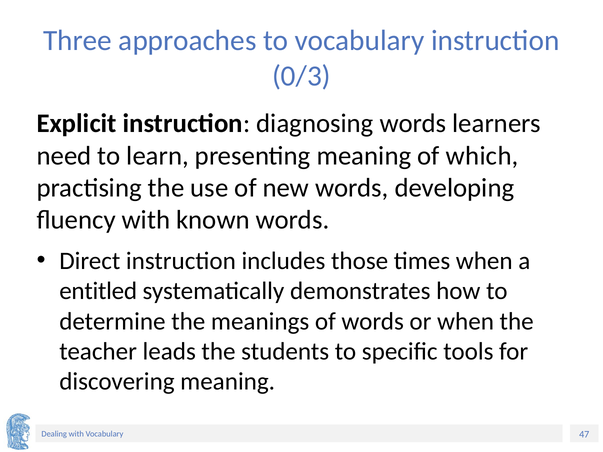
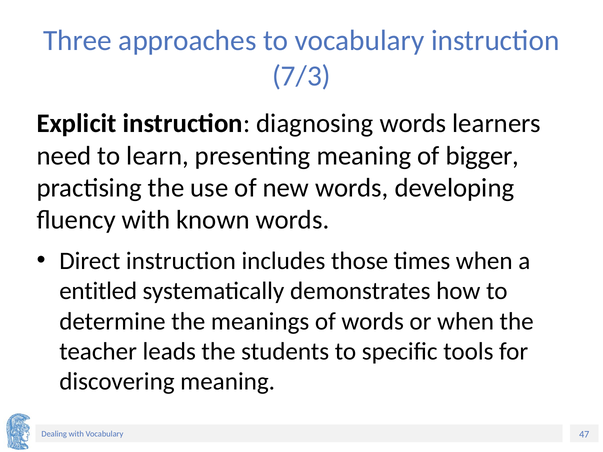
0/3: 0/3 -> 7/3 (301, 76)
which: which -> bigger (482, 156)
